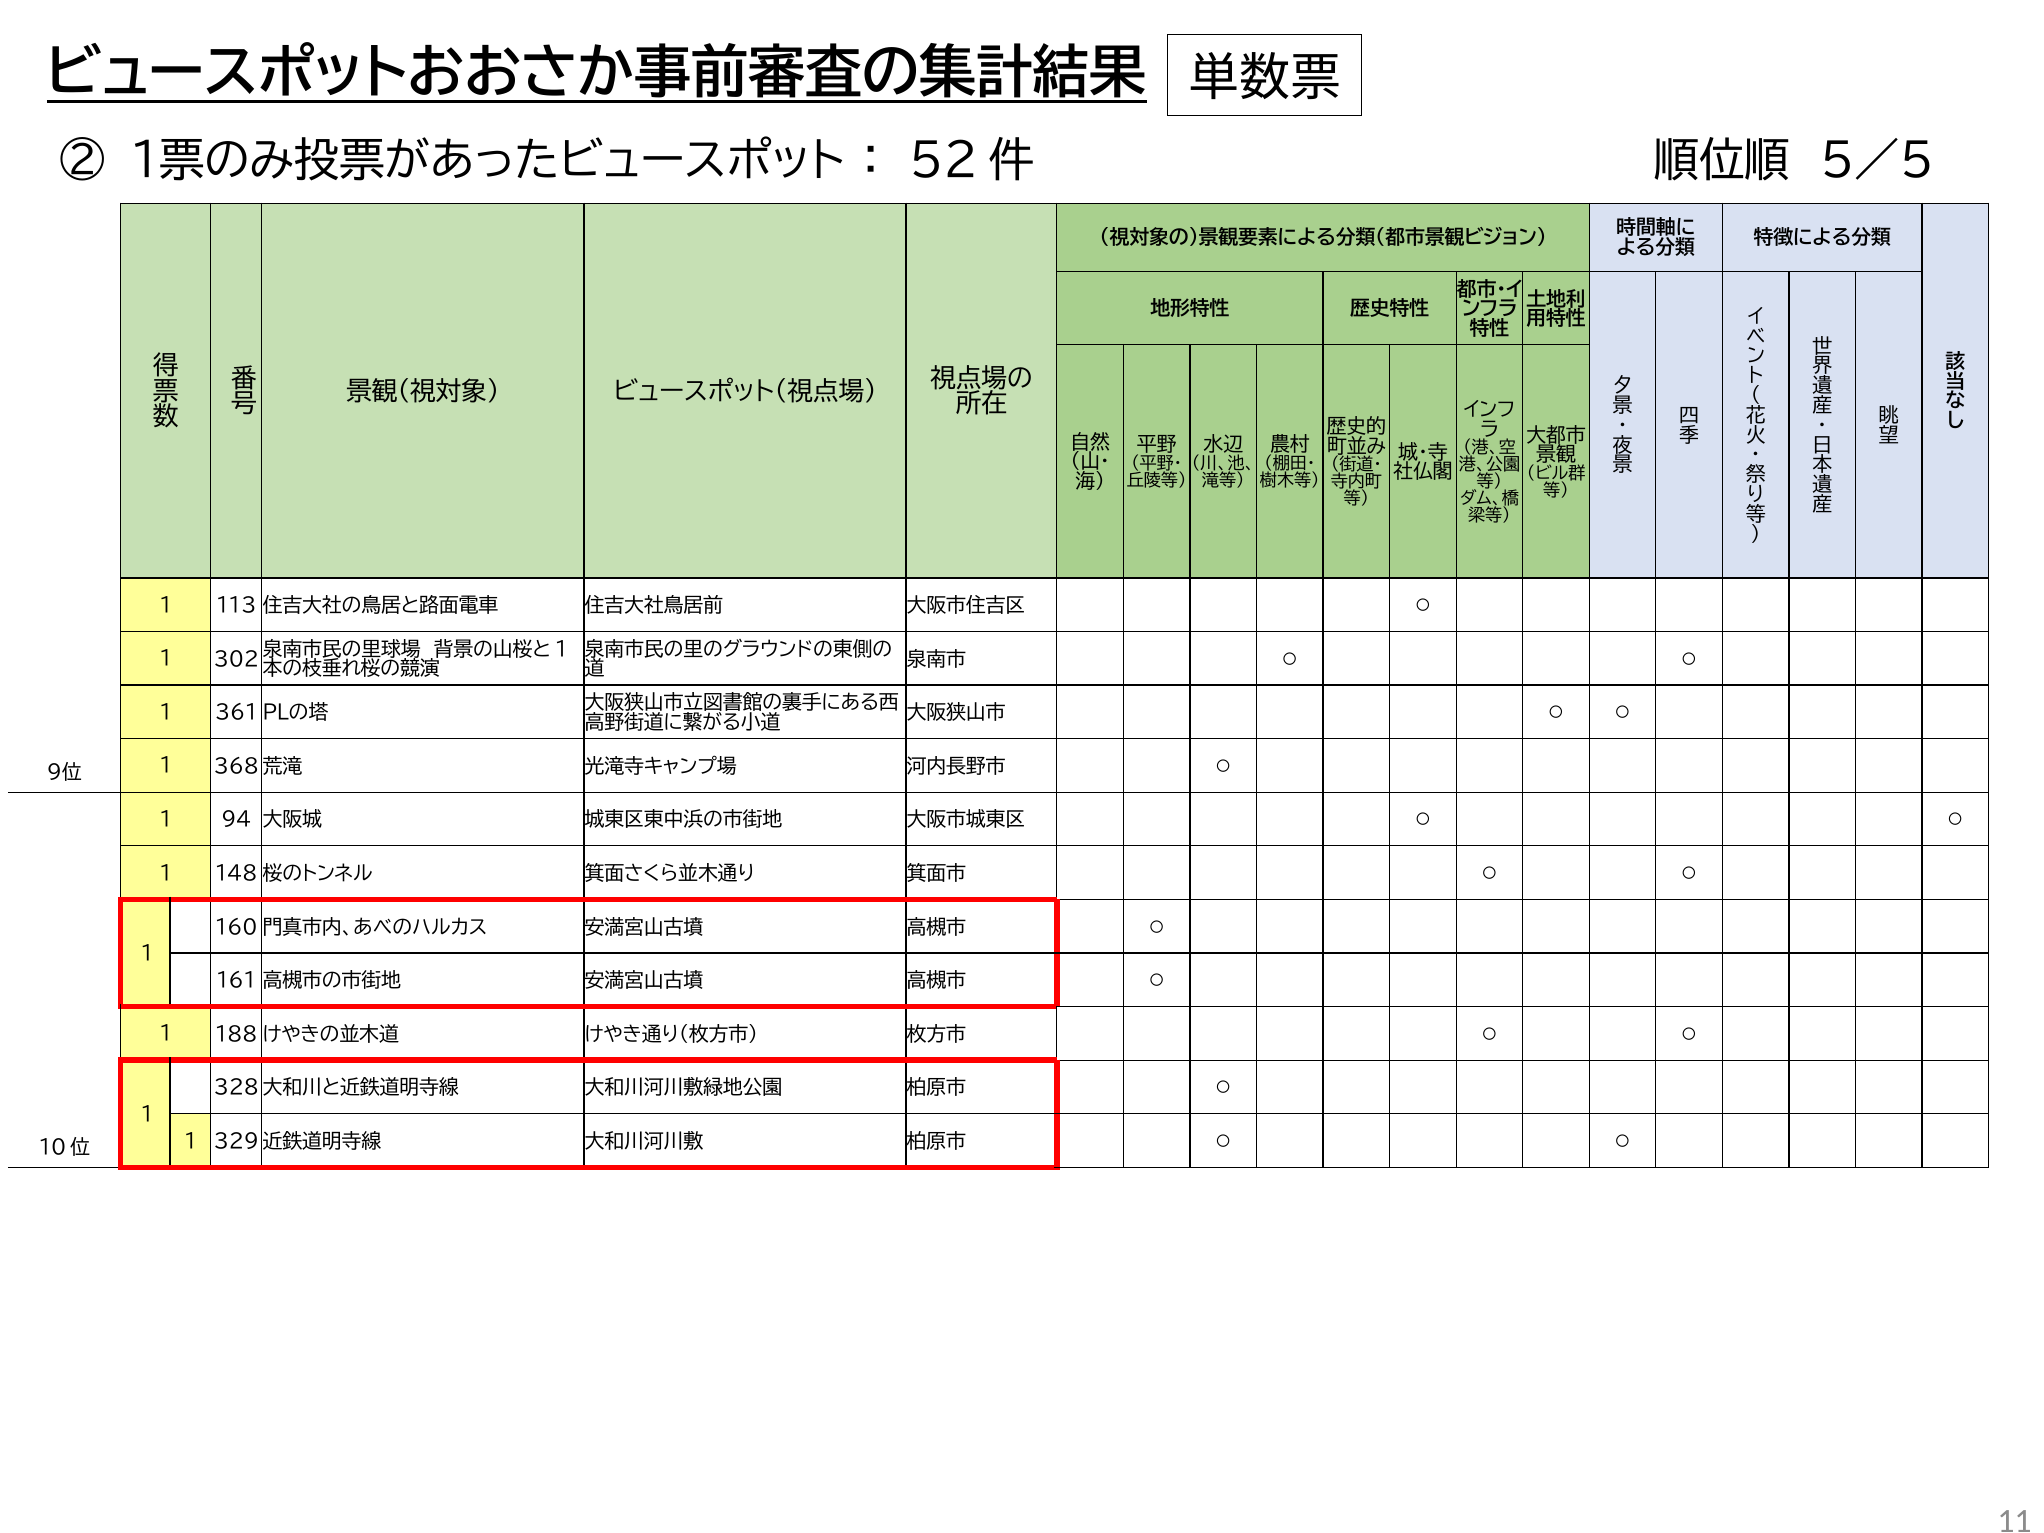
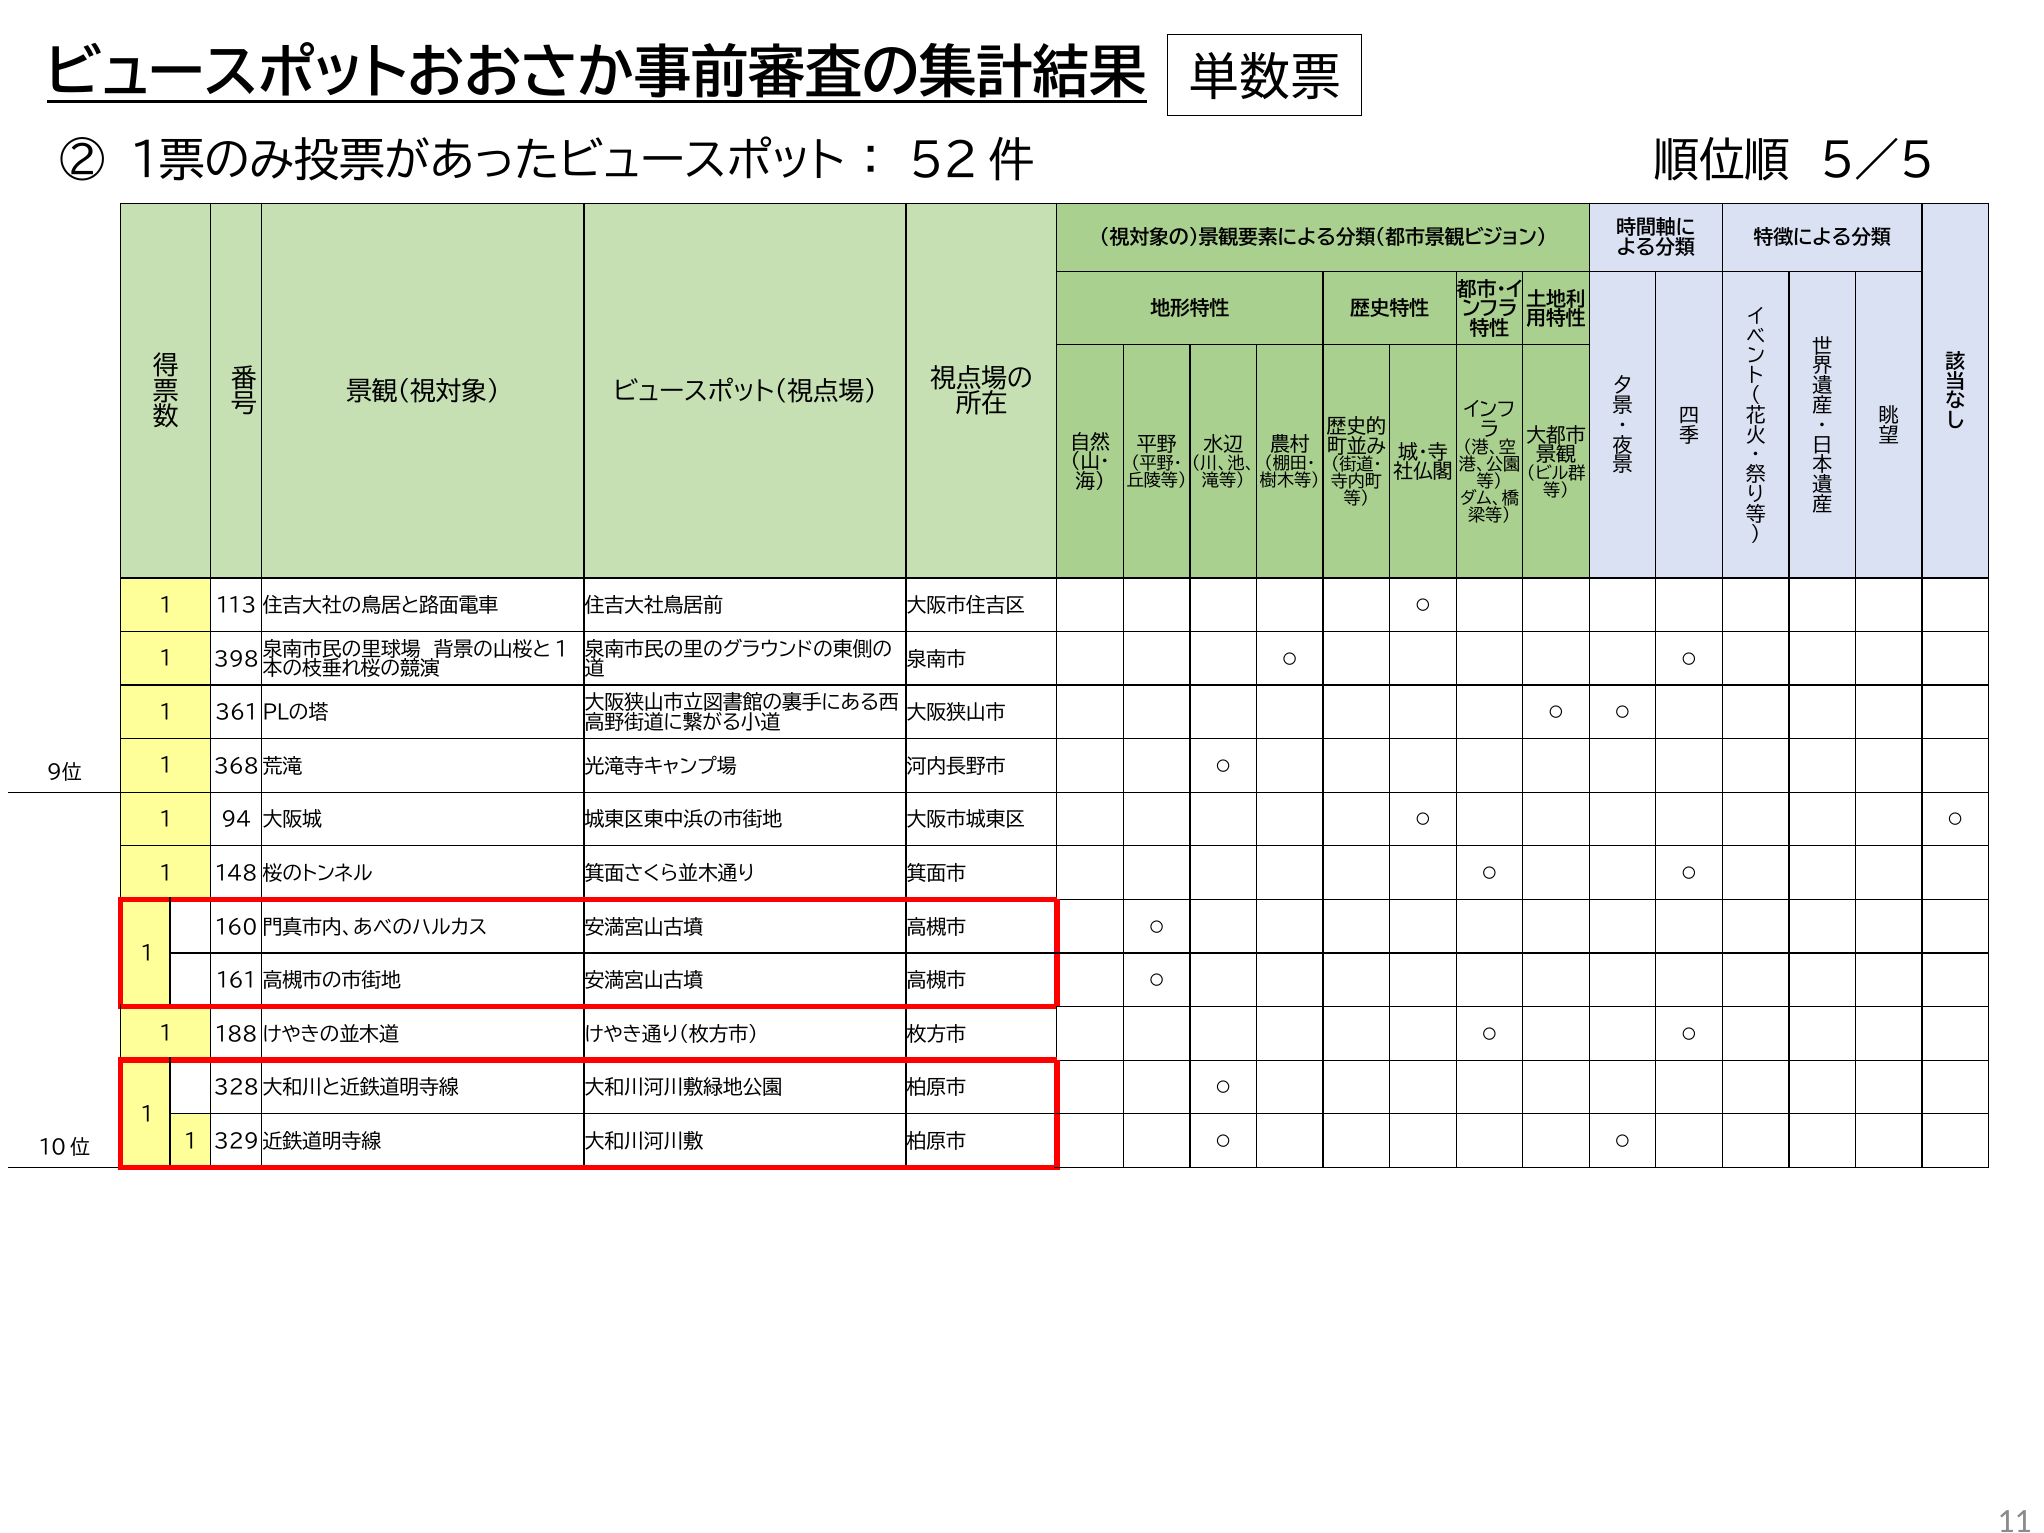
302: 302 -> 398 (236, 660)
